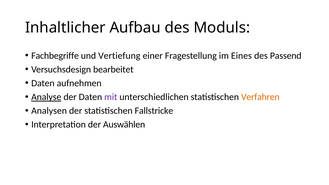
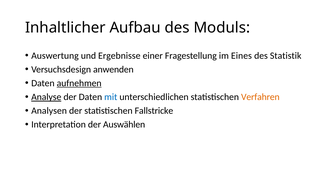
Fachbegriffe: Fachbegriffe -> Auswertung (55, 56)
Vertiefung: Vertiefung -> Ergebnisse (119, 56)
Passend: Passend -> Statistik (286, 56)
bearbeitet: bearbeitet -> anwenden (113, 69)
aufnehmen underline: none -> present (79, 83)
mit colour: purple -> blue (111, 97)
